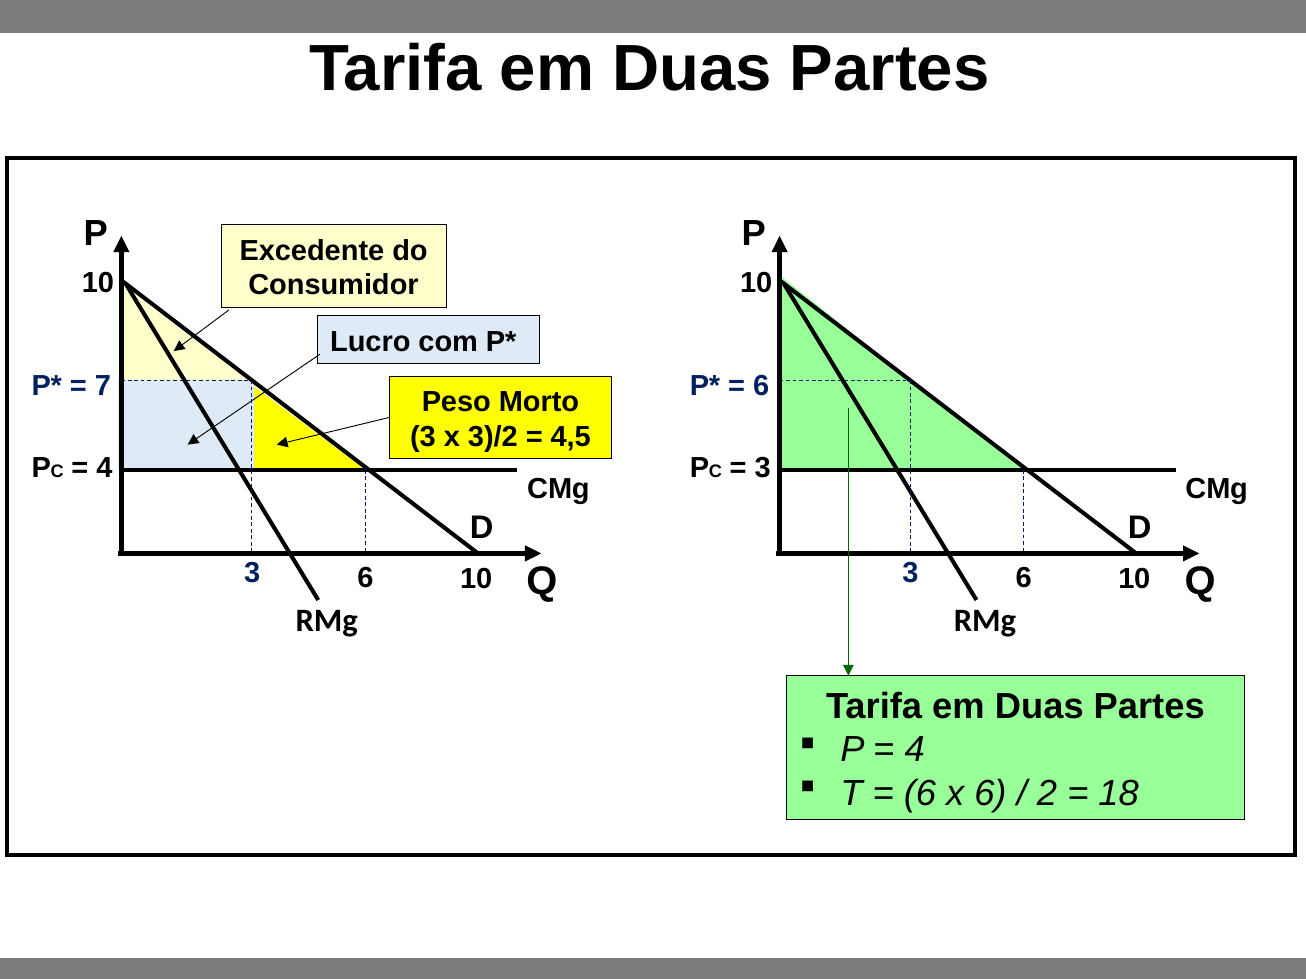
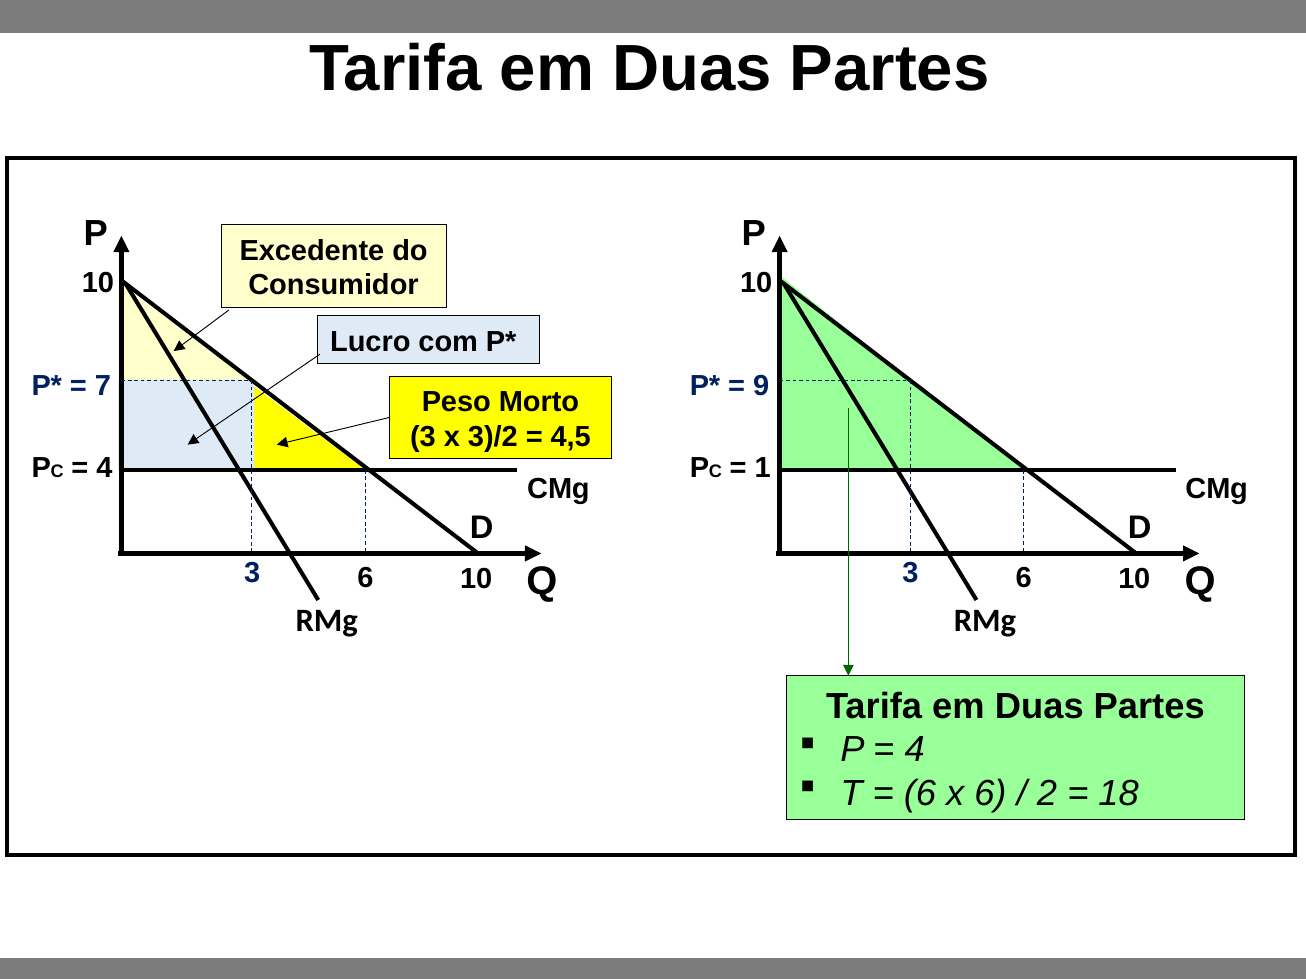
6: 6 -> 9 (761, 386)
3: 3 -> 1 (763, 468)
